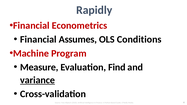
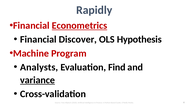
Econometrics underline: none -> present (79, 26)
Assumes: Assumes -> Discover (78, 40)
Conditions: Conditions -> Hypothesis (139, 40)
Measure: Measure -> Analysts (39, 67)
